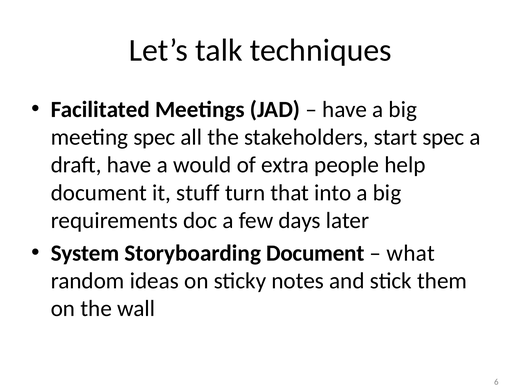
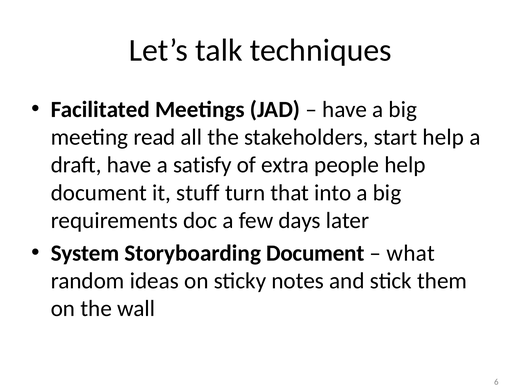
meeting spec: spec -> read (154, 137)
start spec: spec -> help (443, 137)
would: would -> satisfy (202, 165)
